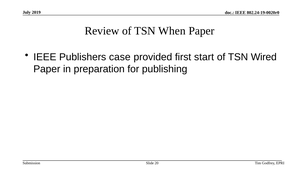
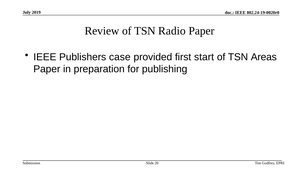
When: When -> Radio (172, 31)
Wired: Wired -> Areas (264, 57)
